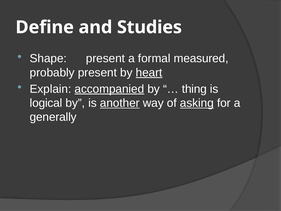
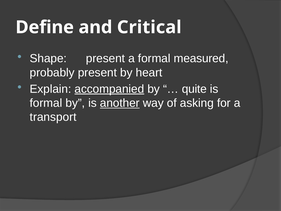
Studies: Studies -> Critical (149, 27)
heart underline: present -> none (149, 72)
thing: thing -> quite (194, 89)
logical: logical -> formal (46, 103)
asking underline: present -> none (197, 103)
generally: generally -> transport (53, 117)
